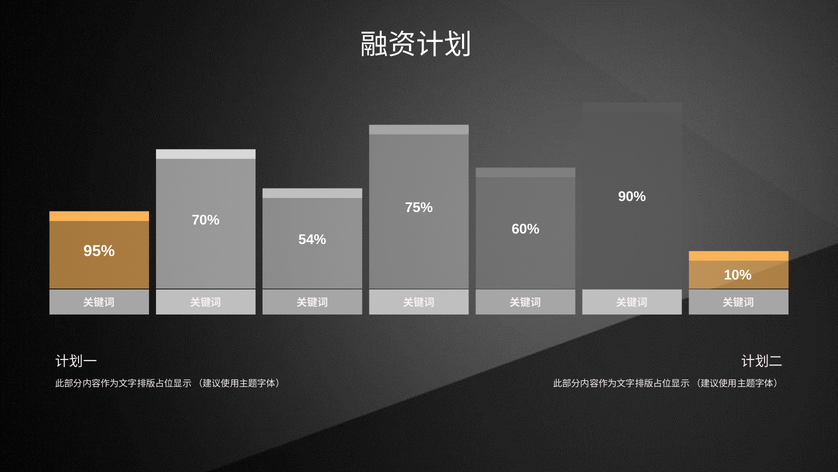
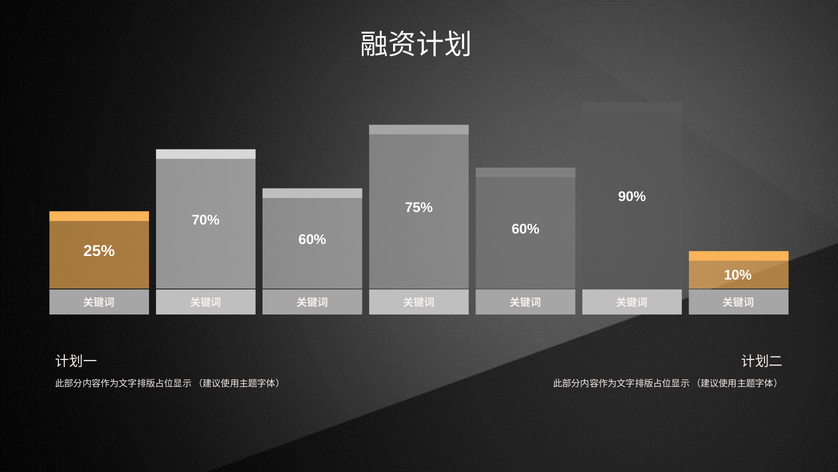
54%: 54% -> 60% (312, 239)
95%: 95% -> 25% (99, 251)
